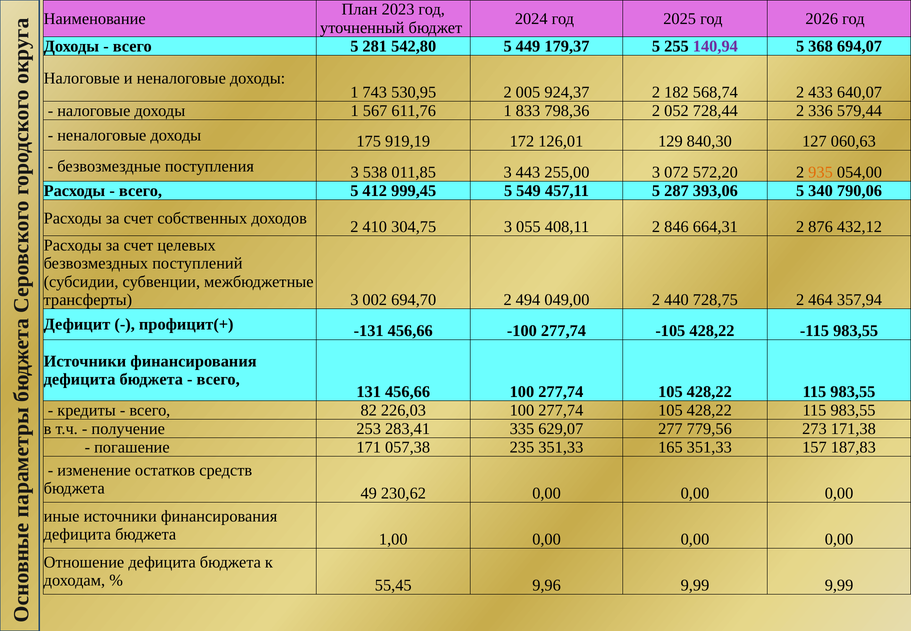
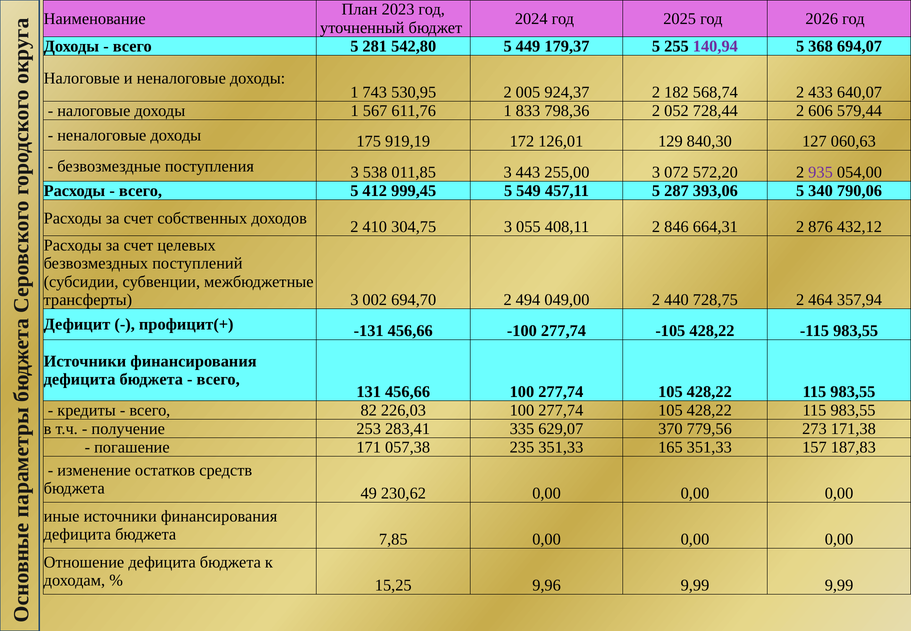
336: 336 -> 606 (821, 111)
935 colour: orange -> purple (821, 172)
277: 277 -> 370 (670, 429)
1,00: 1,00 -> 7,85 (393, 539)
55,45: 55,45 -> 15,25 (393, 585)
